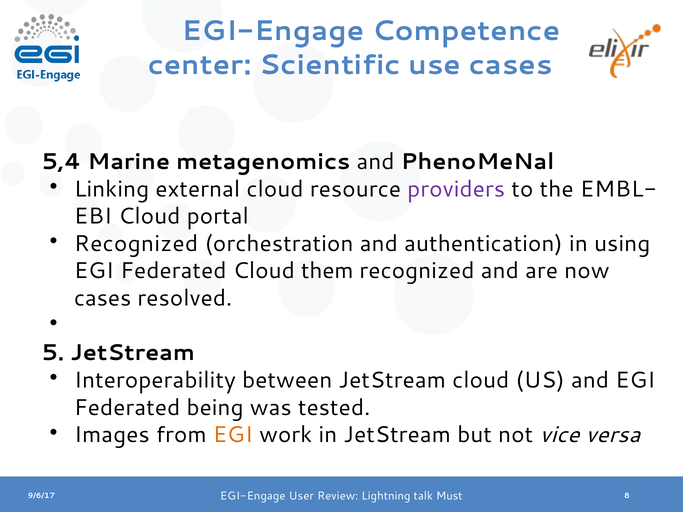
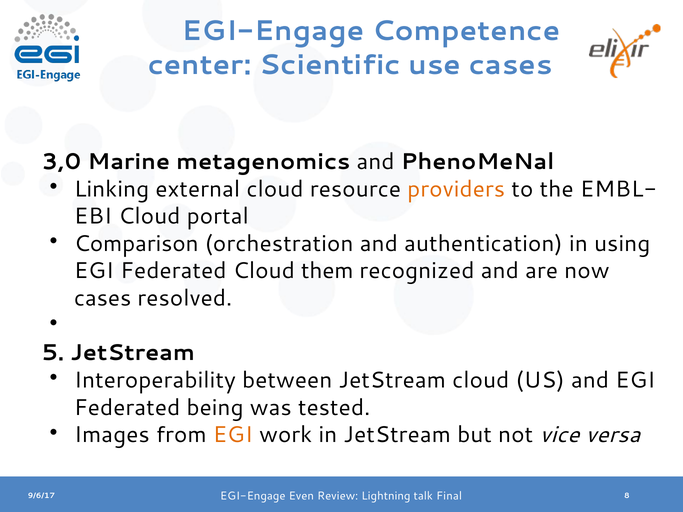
5,4: 5,4 -> 3,0 (61, 162)
providers colour: purple -> orange (456, 189)
Recognized: Recognized -> Comparison (136, 244)
User: User -> Even (301, 496)
Must: Must -> Final (449, 496)
